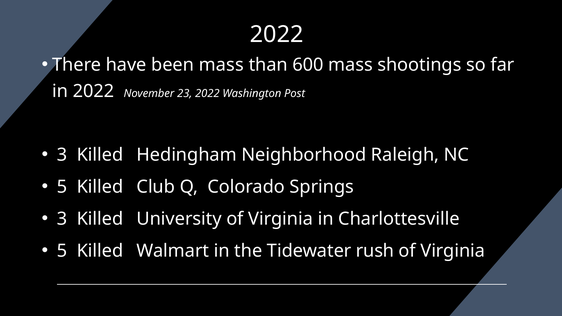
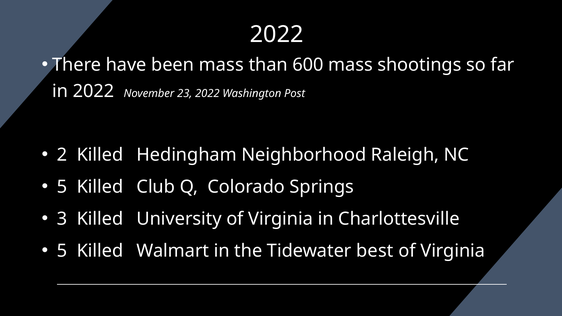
3: 3 -> 2 (62, 155)
rush: rush -> best (375, 251)
